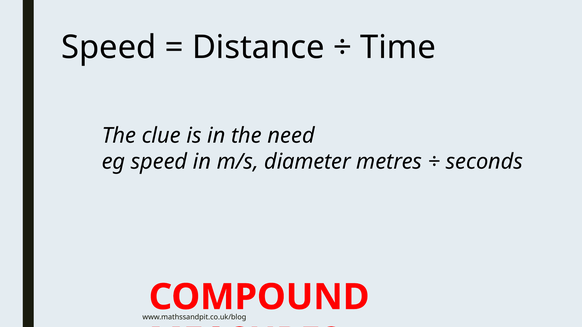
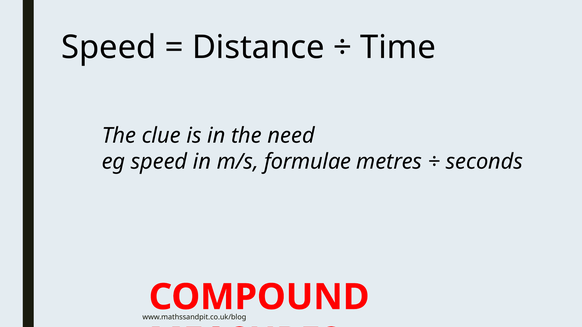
diameter: diameter -> formulae (308, 162)
